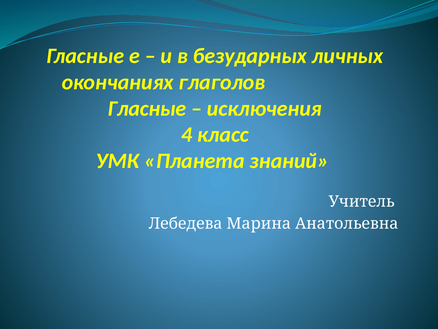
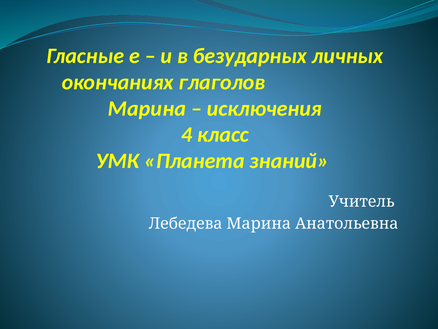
Гласные: Гласные -> Марина (147, 108)
